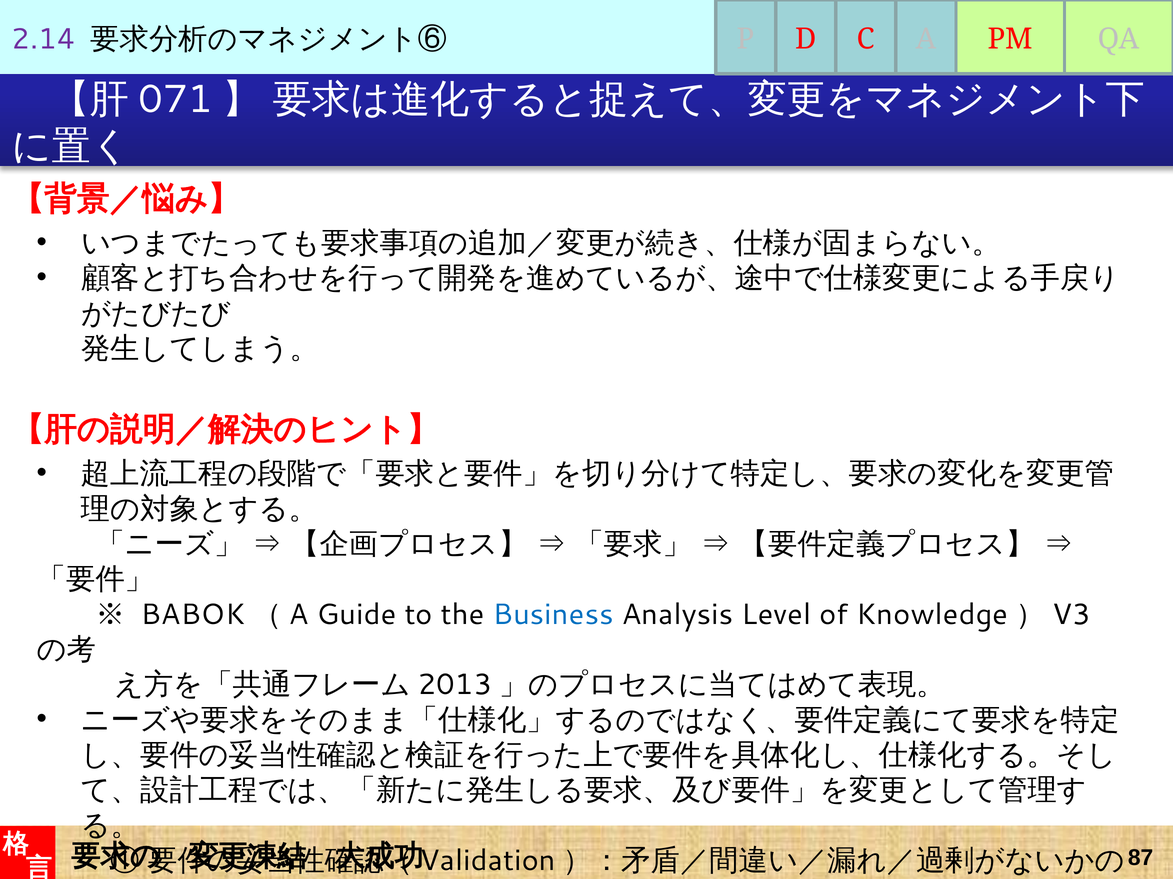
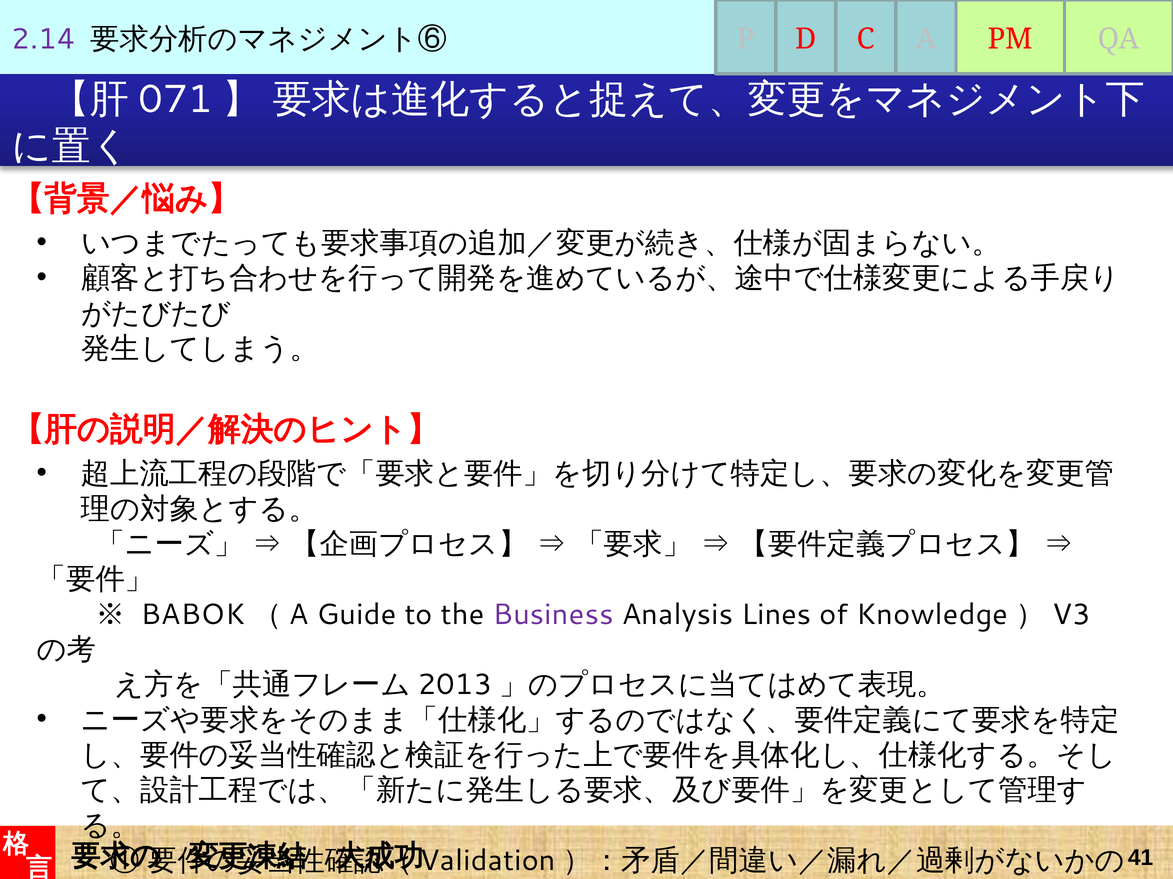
Business colour: blue -> purple (553, 615)
Level: Level -> Lines (776, 615)
87: 87 -> 41 (1141, 858)
